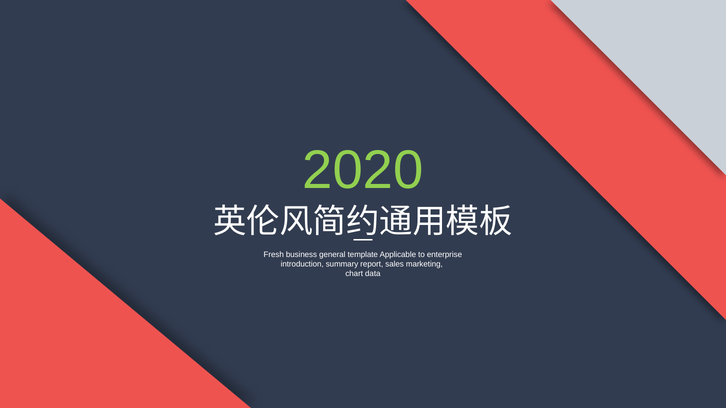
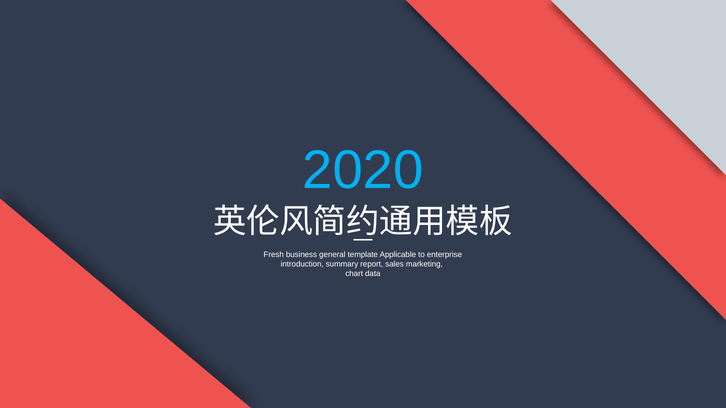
2020 colour: light green -> light blue (363, 171)
